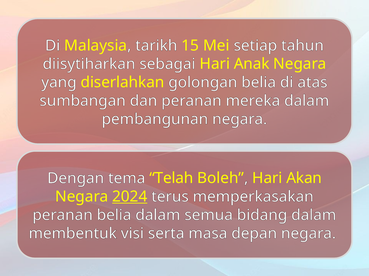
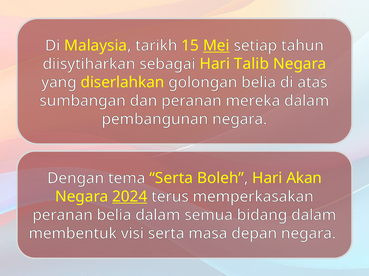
Mei underline: none -> present (216, 46)
Anak: Anak -> Talib (252, 64)
tema Telah: Telah -> Serta (171, 179)
